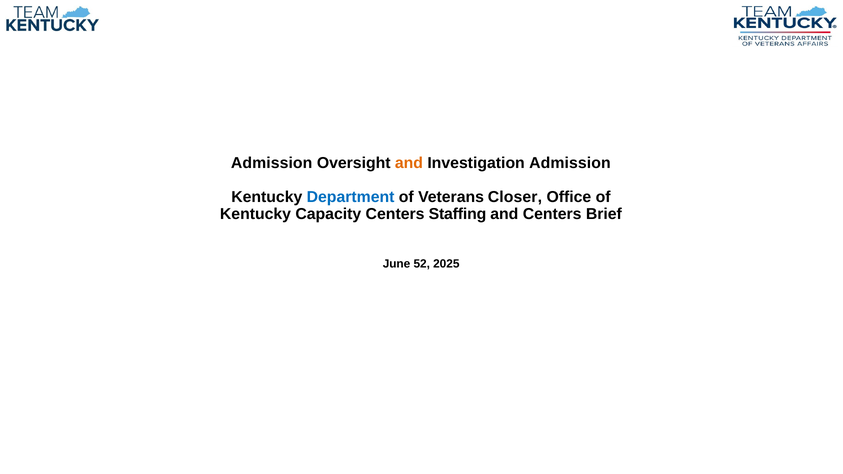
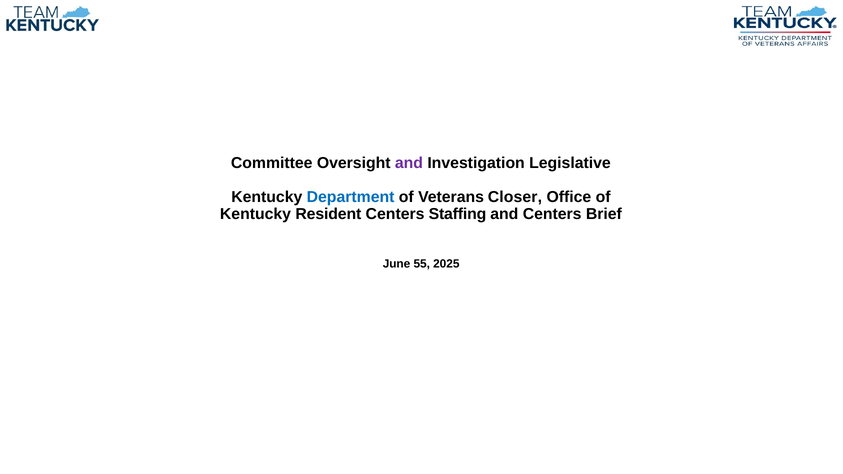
Admission: Admission -> Committee (272, 163)
and colour: orange -> purple (409, 163)
Investigation Admission: Admission -> Legislative (570, 163)
Capacity: Capacity -> Resident (328, 214)
52: 52 -> 55 (422, 264)
